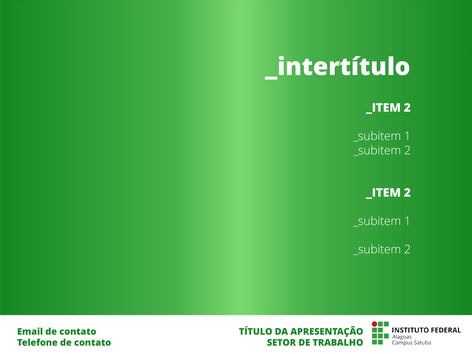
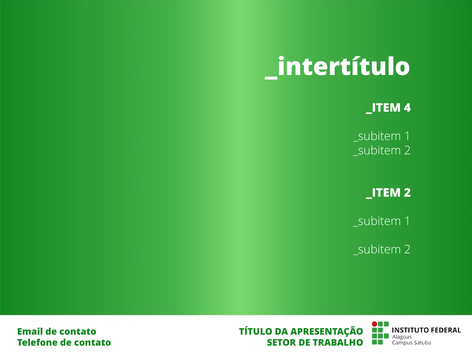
2: 2 -> 4 (407, 108)
